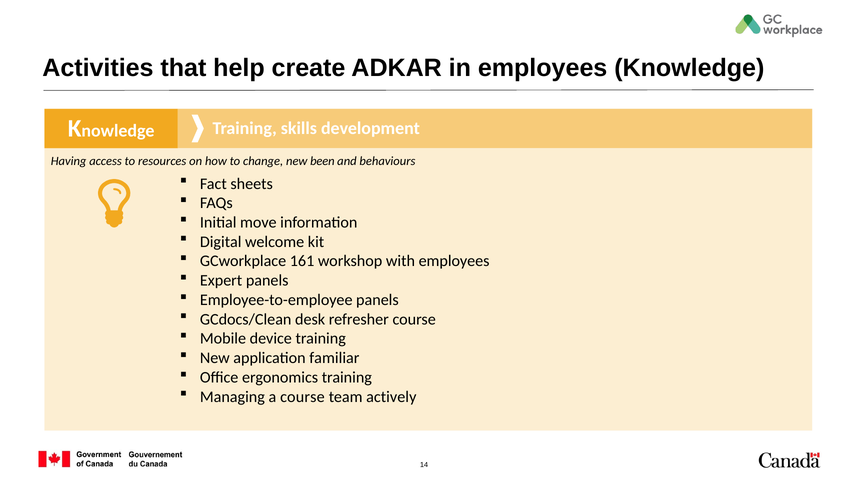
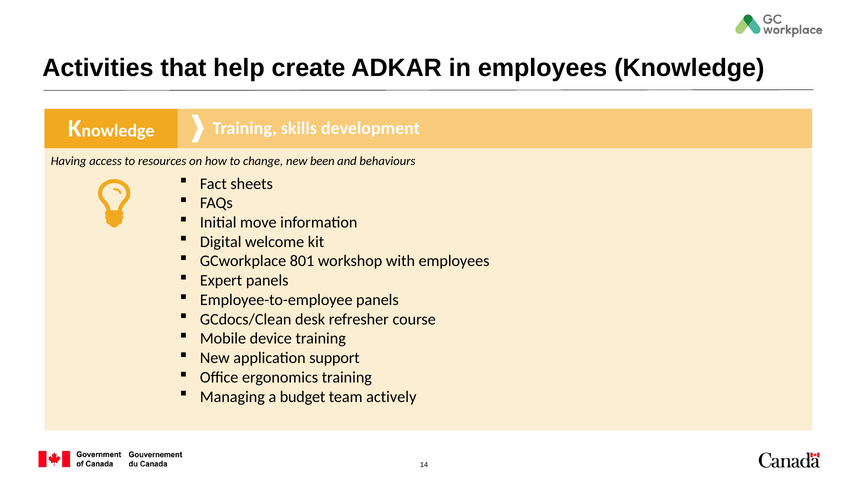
161: 161 -> 801 (302, 261)
familiar: familiar -> support (334, 358)
a course: course -> budget (303, 396)
